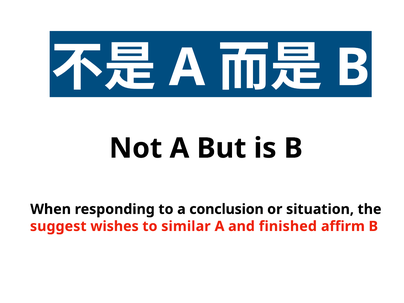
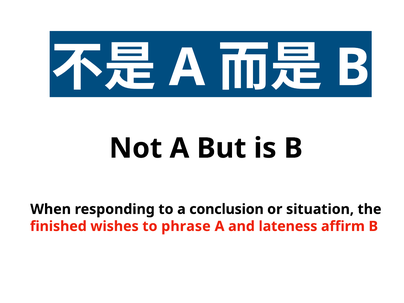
suggest: suggest -> finished (58, 226)
similar: similar -> phrase (186, 226)
finished: finished -> lateness (288, 226)
